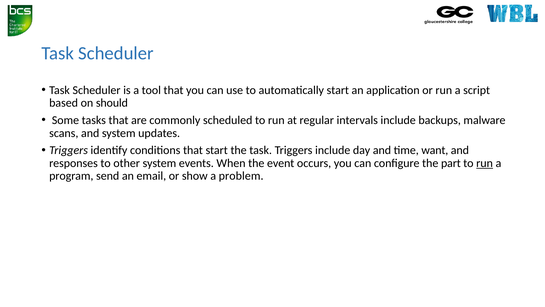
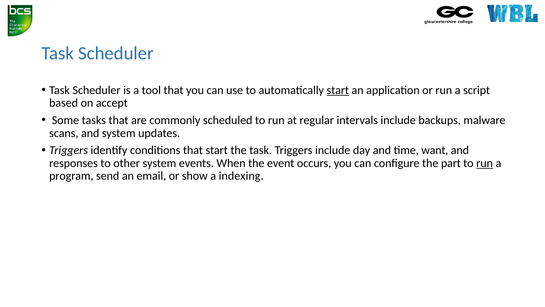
start underline: none -> present (338, 90)
should: should -> accept (112, 103)
problem: problem -> indexing (241, 176)
